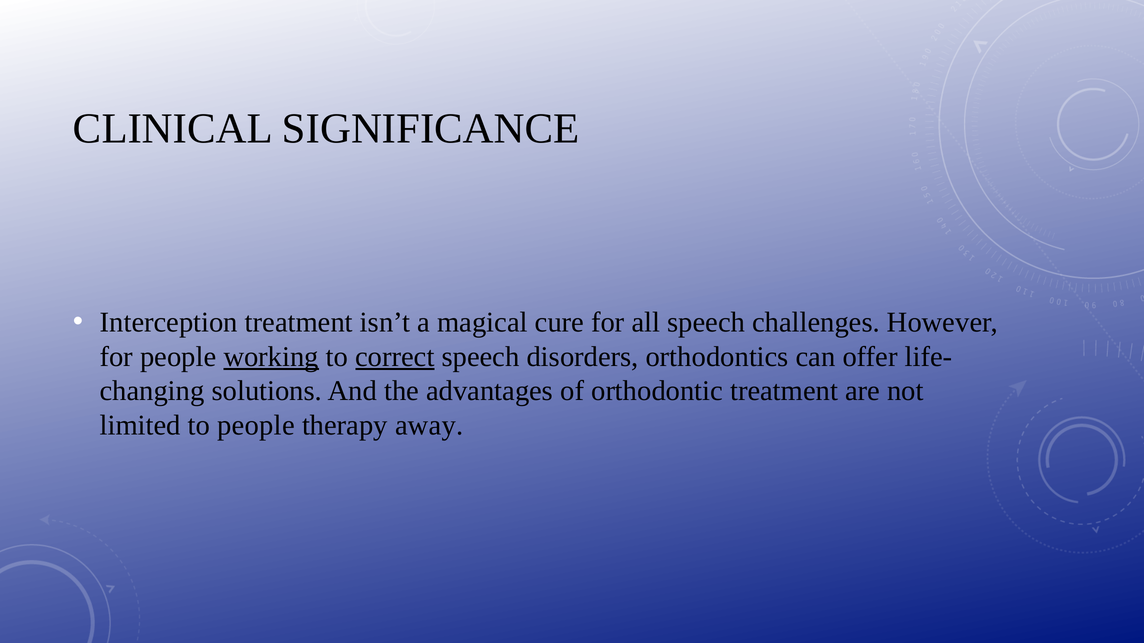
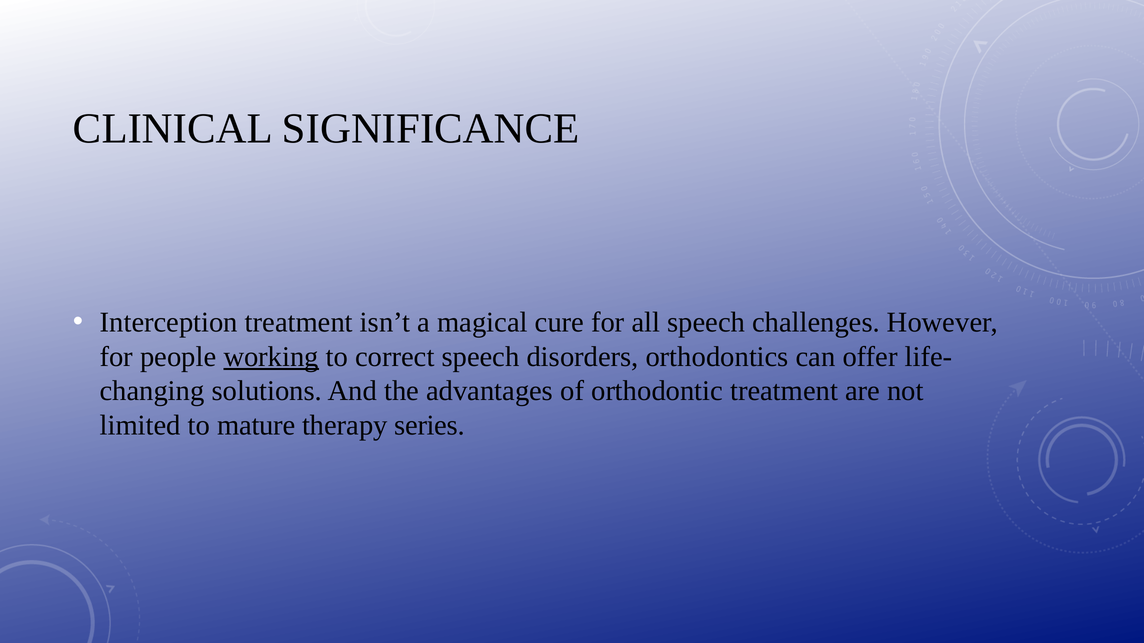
correct underline: present -> none (395, 357)
to people: people -> mature (256, 426)
away: away -> series (430, 426)
